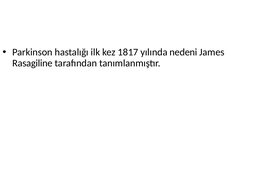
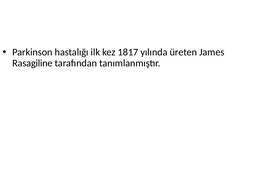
nedeni: nedeni -> üreten (183, 52)
